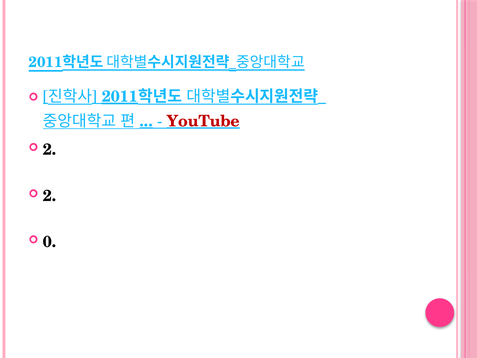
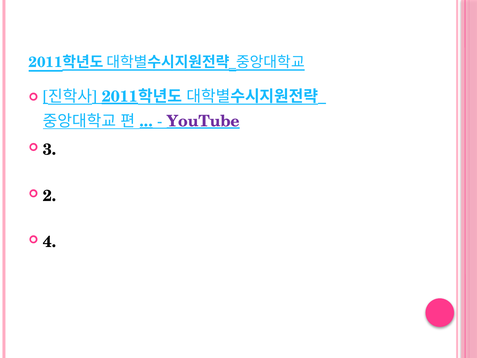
YouTube colour: red -> purple (203, 121)
2: 2 -> 3 (49, 150)
0: 0 -> 4 (50, 242)
